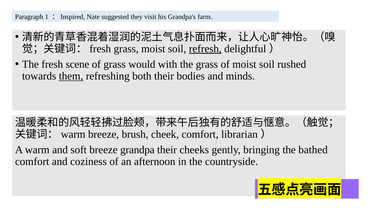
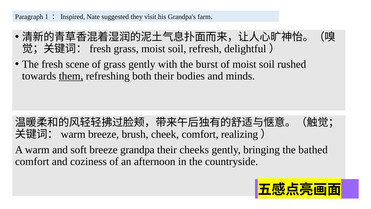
refresh underline: present -> none (205, 49)
grass would: would -> gently (142, 64)
the grass: grass -> burst (207, 64)
librarian: librarian -> realizing (240, 134)
